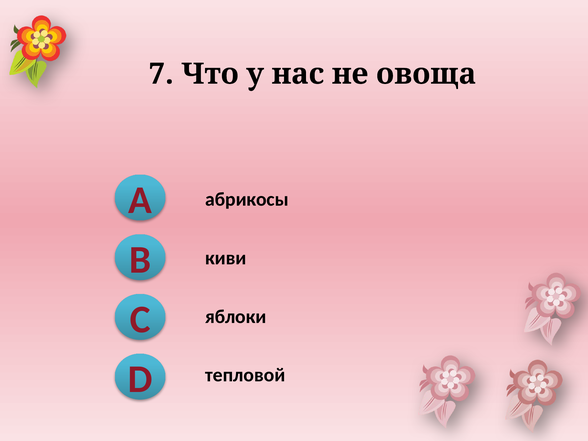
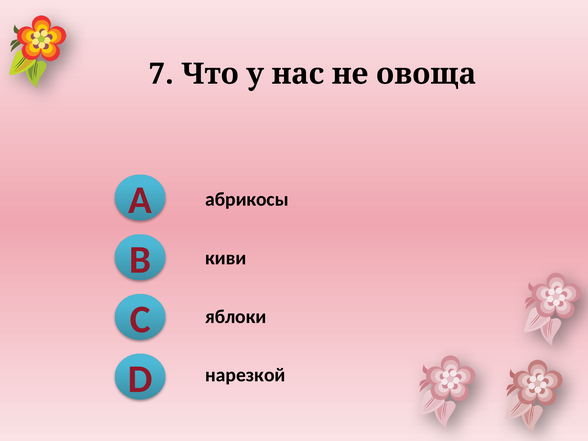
тепловой: тепловой -> нарезкой (245, 375)
